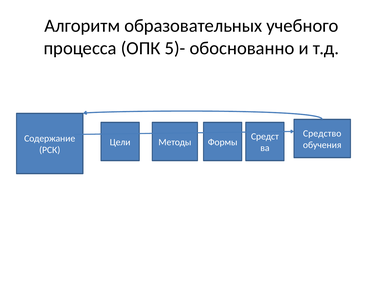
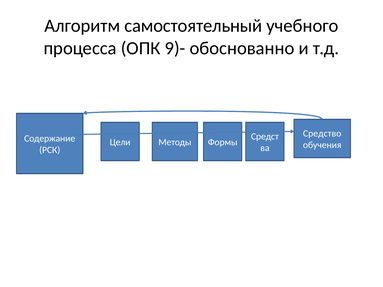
образовательных: образовательных -> самостоятельный (193, 26)
5)-: 5)- -> 9)- (175, 48)
